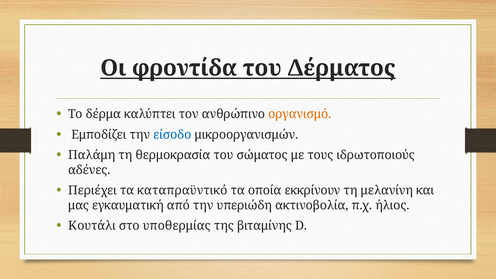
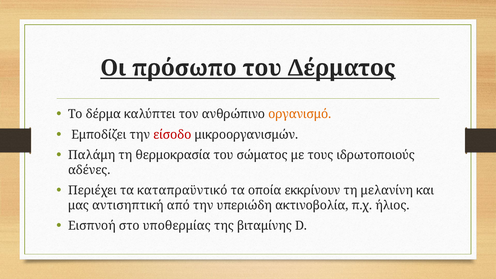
φροντίδα: φροντίδα -> πρόσωπο (184, 68)
είσοδο colour: blue -> red (172, 135)
εγκαυματική: εγκαυματική -> αντισηπτική (128, 205)
Κουτάλι: Κουτάλι -> Εισπνοή (92, 226)
